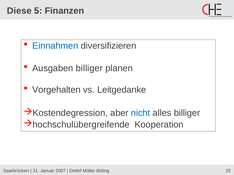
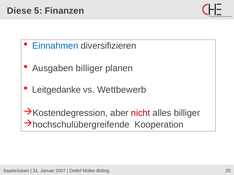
Vorgehalten: Vorgehalten -> Leitgedanke (56, 90)
Leitgedanke: Leitgedanke -> Wettbewerb (122, 90)
nicht colour: blue -> red (141, 113)
